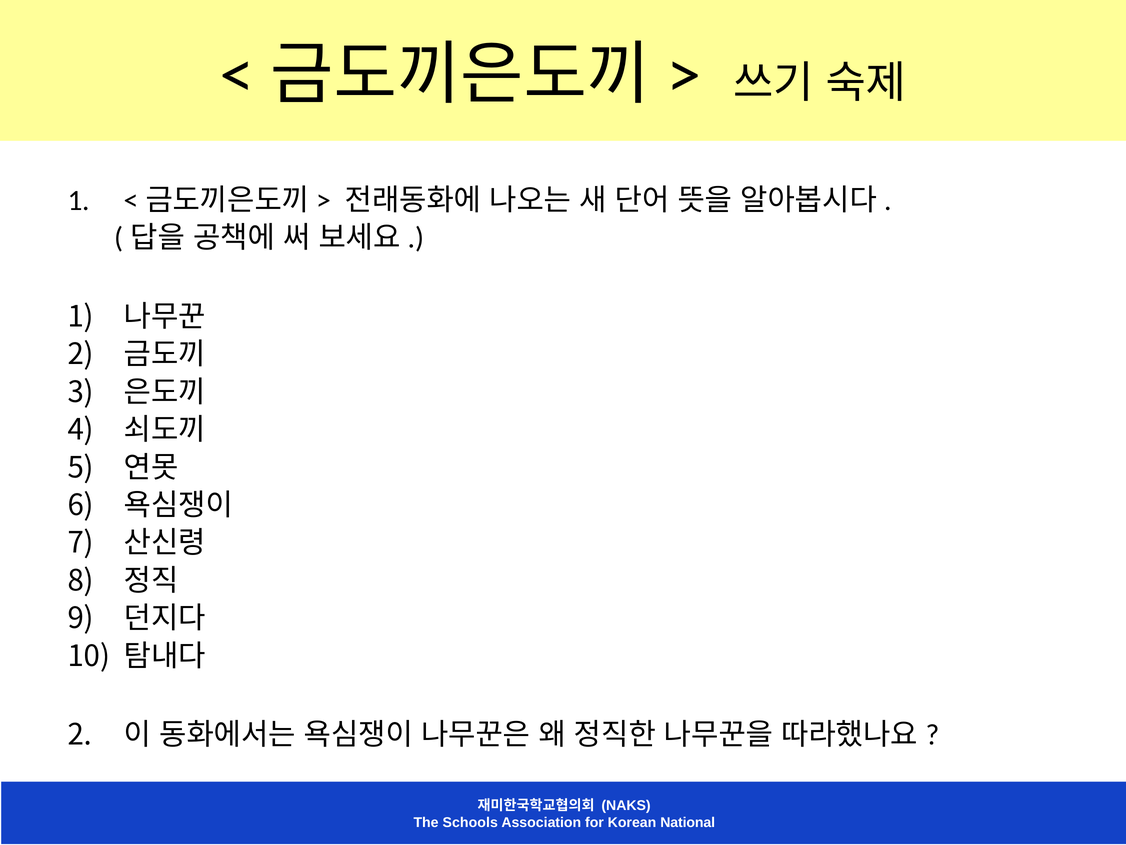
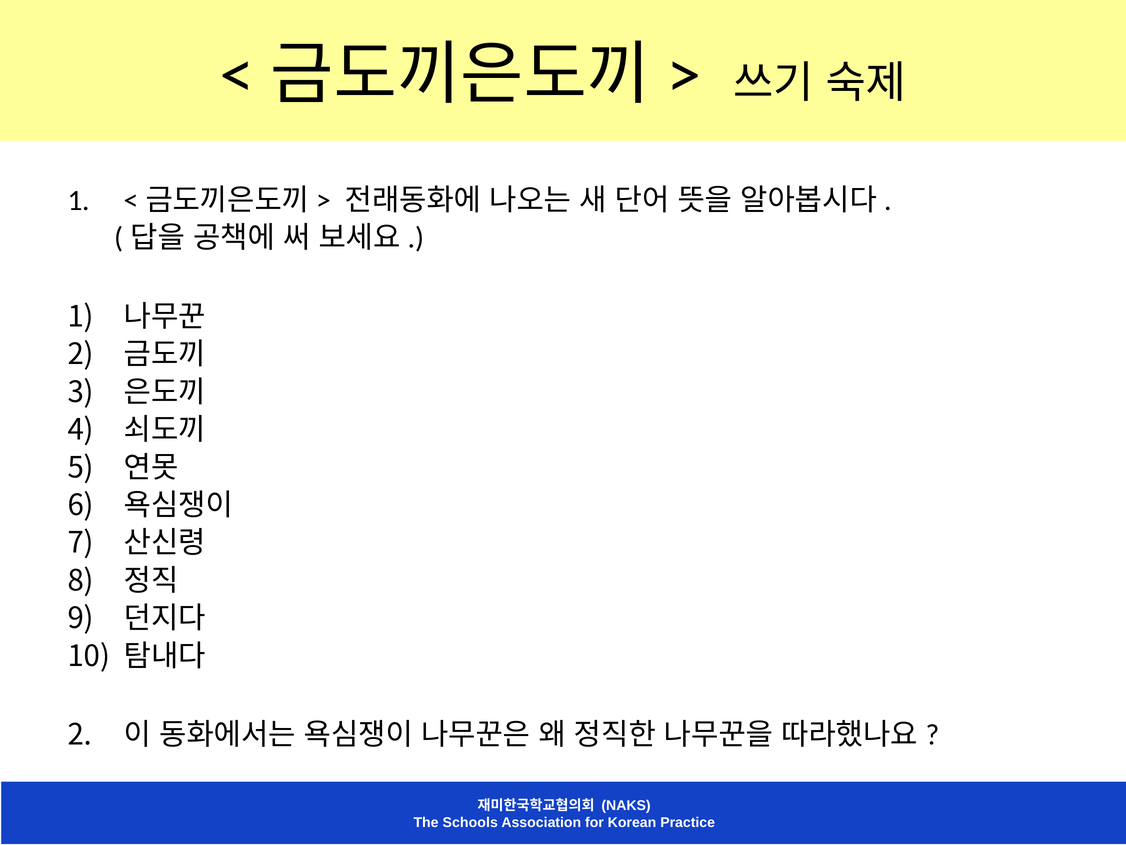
National: National -> Practice (688, 822)
